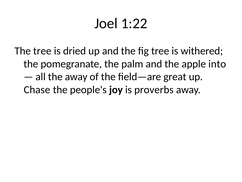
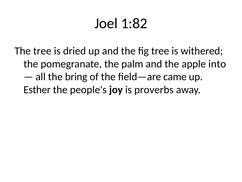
1:22: 1:22 -> 1:82 (134, 23)
the away: away -> bring (76, 77)
great: great -> came (175, 77)
Chase: Chase -> Esther (37, 89)
